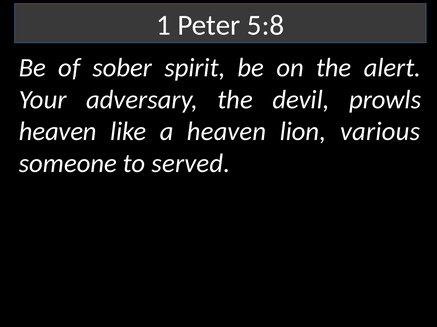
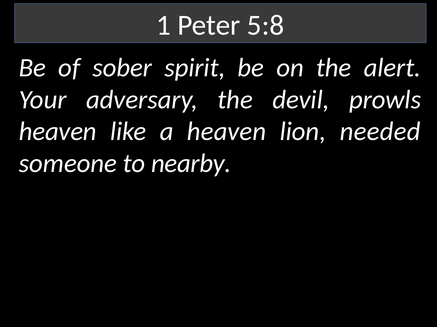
various: various -> needed (380, 132)
served: served -> nearby (191, 164)
